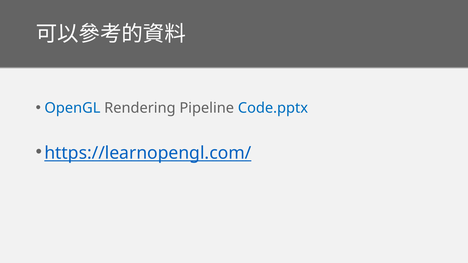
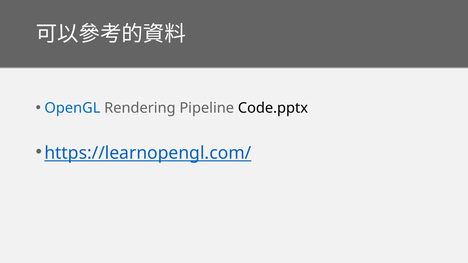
Code.pptx colour: blue -> black (273, 108)
